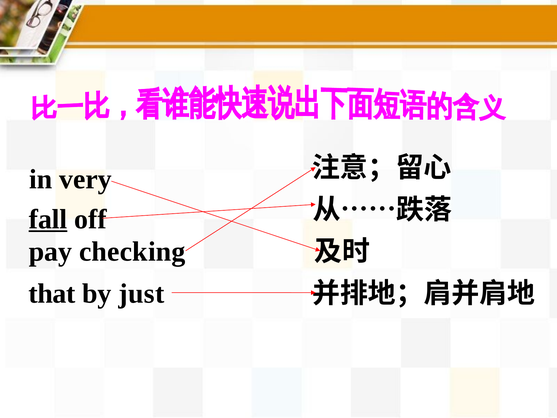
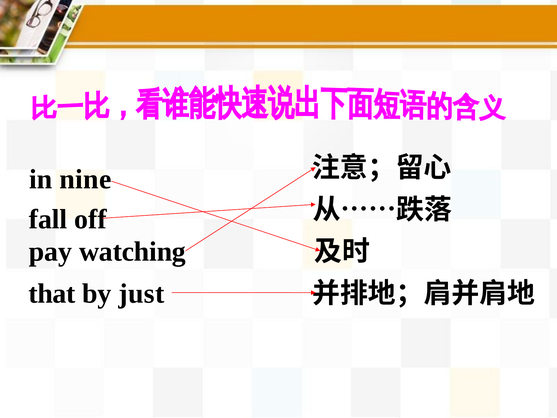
very: very -> nine (85, 179)
fall underline: present -> none (48, 219)
checking: checking -> watching (132, 252)
